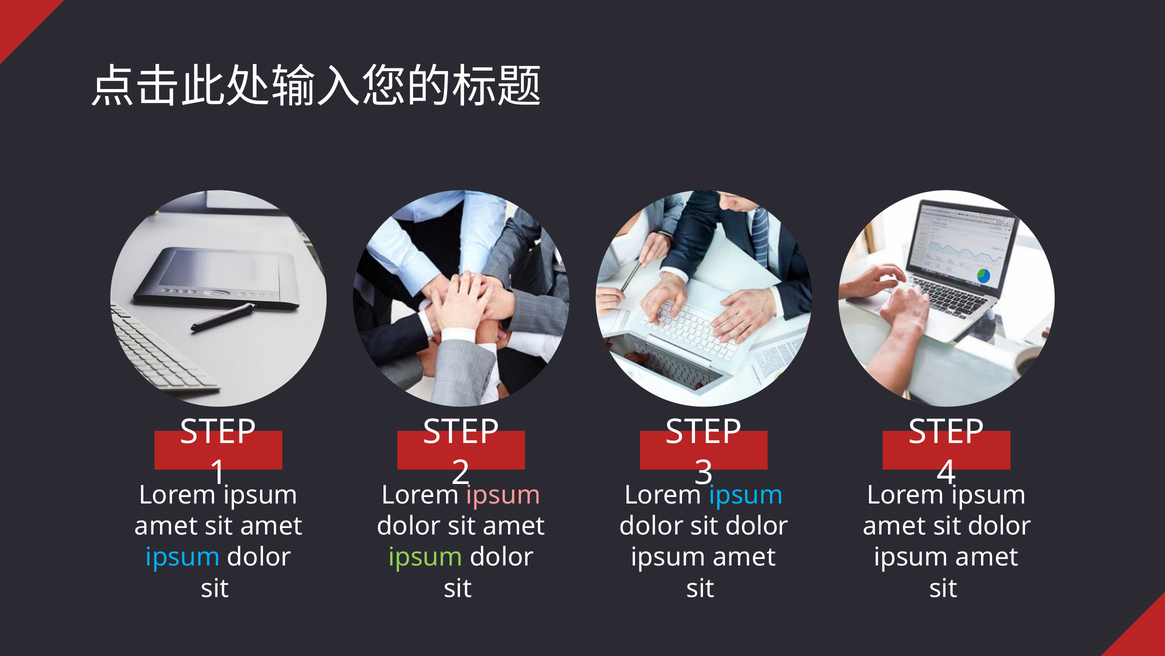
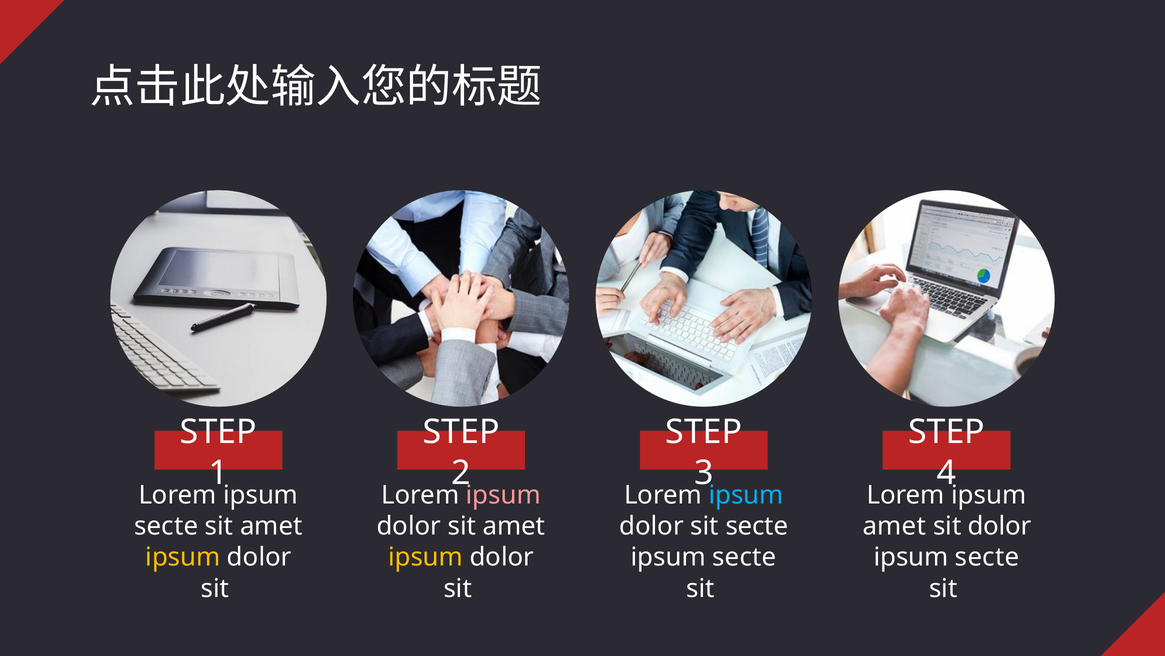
amet: amet -> secte (166, 526)
dolor sit dolor: dolor -> secte (757, 526)
ipsum colour: light blue -> yellow (183, 557)
ipsum colour: light green -> yellow (426, 557)
amet: amet -> secte (744, 557)
amet: amet -> secte (987, 557)
